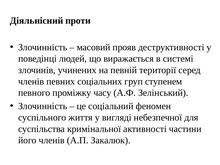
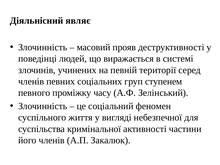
проти: проти -> являє (78, 21)
